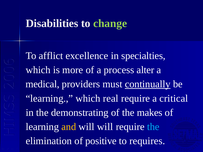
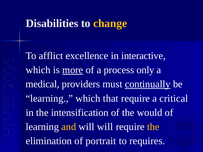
change colour: light green -> yellow (110, 23)
specialties: specialties -> interactive (143, 56)
more underline: none -> present (73, 70)
alter: alter -> only (145, 70)
real: real -> that (111, 98)
demonstrating: demonstrating -> intensification (80, 113)
makes: makes -> would (150, 113)
the colour: light blue -> yellow (153, 127)
positive: positive -> portrait (101, 141)
